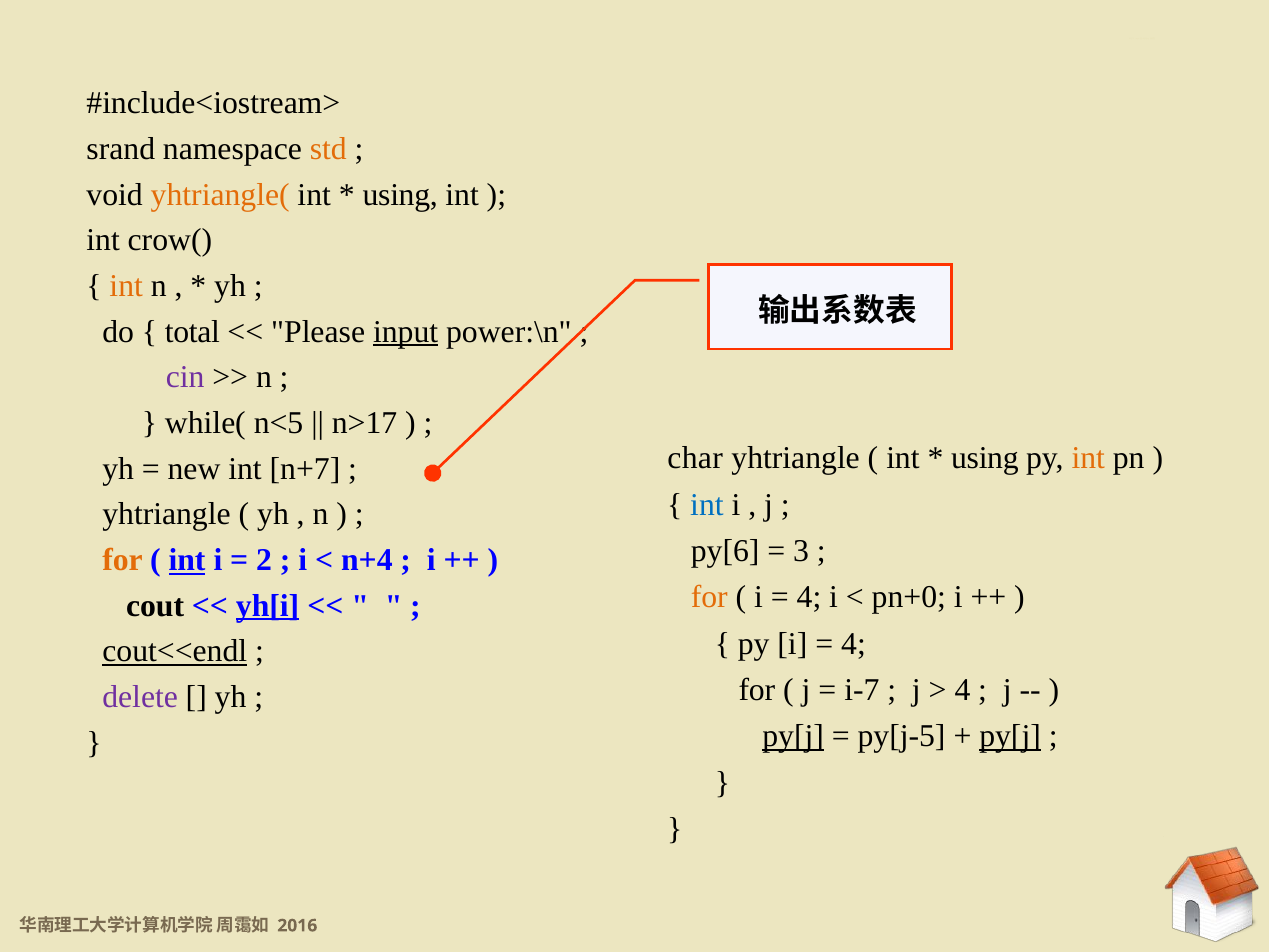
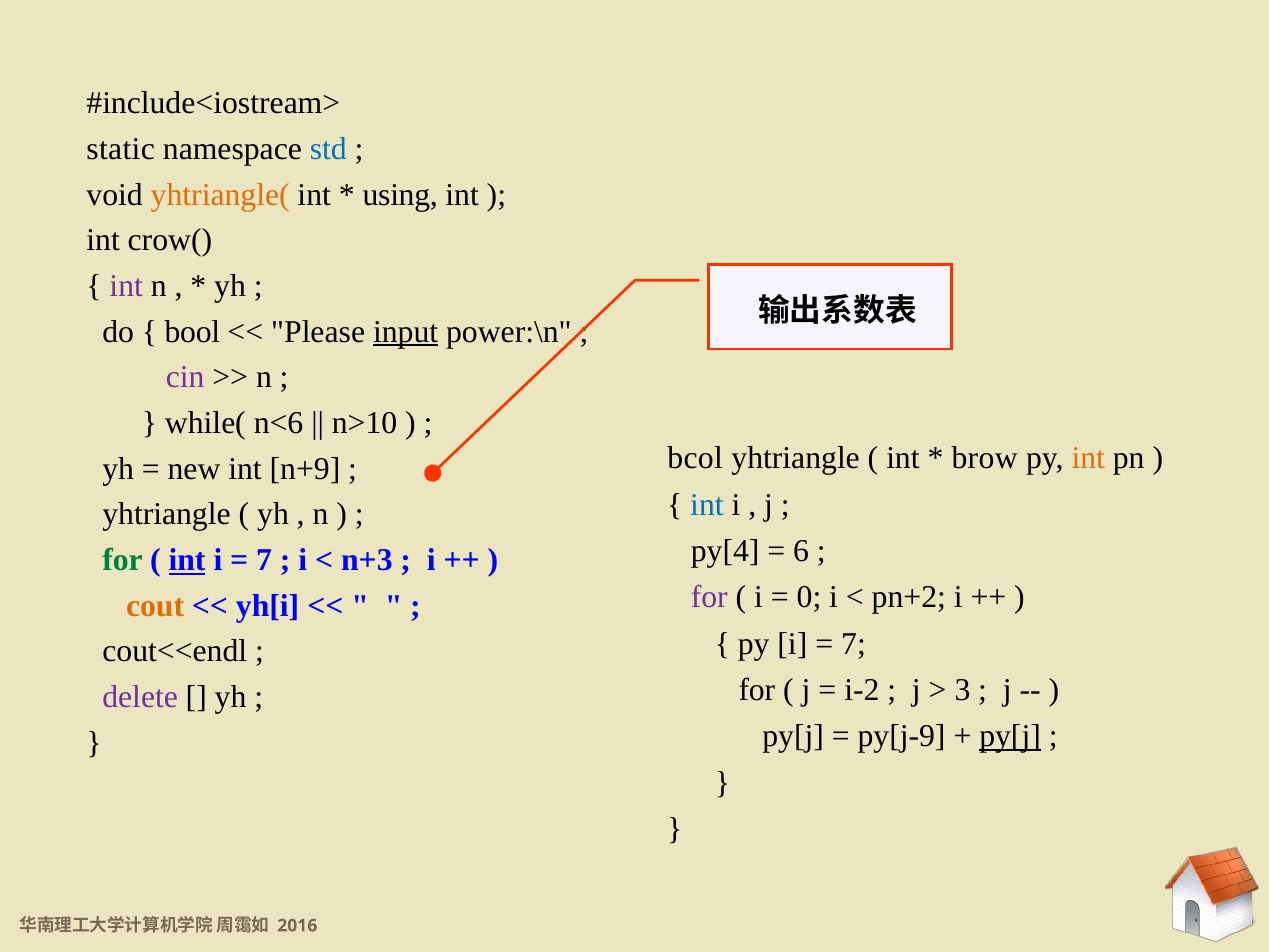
srand: srand -> static (121, 149)
std colour: orange -> blue (328, 149)
int colour: orange -> purple (126, 286)
total: total -> bool (192, 332)
n<5: n<5 -> n<6 (279, 423)
n>17: n>17 -> n>10 (365, 423)
char: char -> bcol (695, 458)
using: using -> brow (985, 458)
n+7: n+7 -> n+9 (305, 469)
py[6: py[6 -> py[4 (725, 551)
3: 3 -> 6 (801, 551)
for colour: orange -> green (123, 560)
2: 2 -> 7 (264, 560)
n+4: n+4 -> n+3 (367, 560)
for colour: orange -> purple (709, 597)
4: 4 -> 0 (809, 597)
pn+0: pn+0 -> pn+2 (909, 597)
cout colour: black -> orange (155, 606)
yh[i underline: present -> none (268, 606)
4: 4 -> 7 (853, 644)
cout<<endl underline: present -> none (175, 651)
i-7: i-7 -> i-2 (862, 690)
4: 4 -> 3 (962, 690)
py[j underline: present -> none (793, 736)
py[j-5: py[j-5 -> py[j-9 (902, 736)
